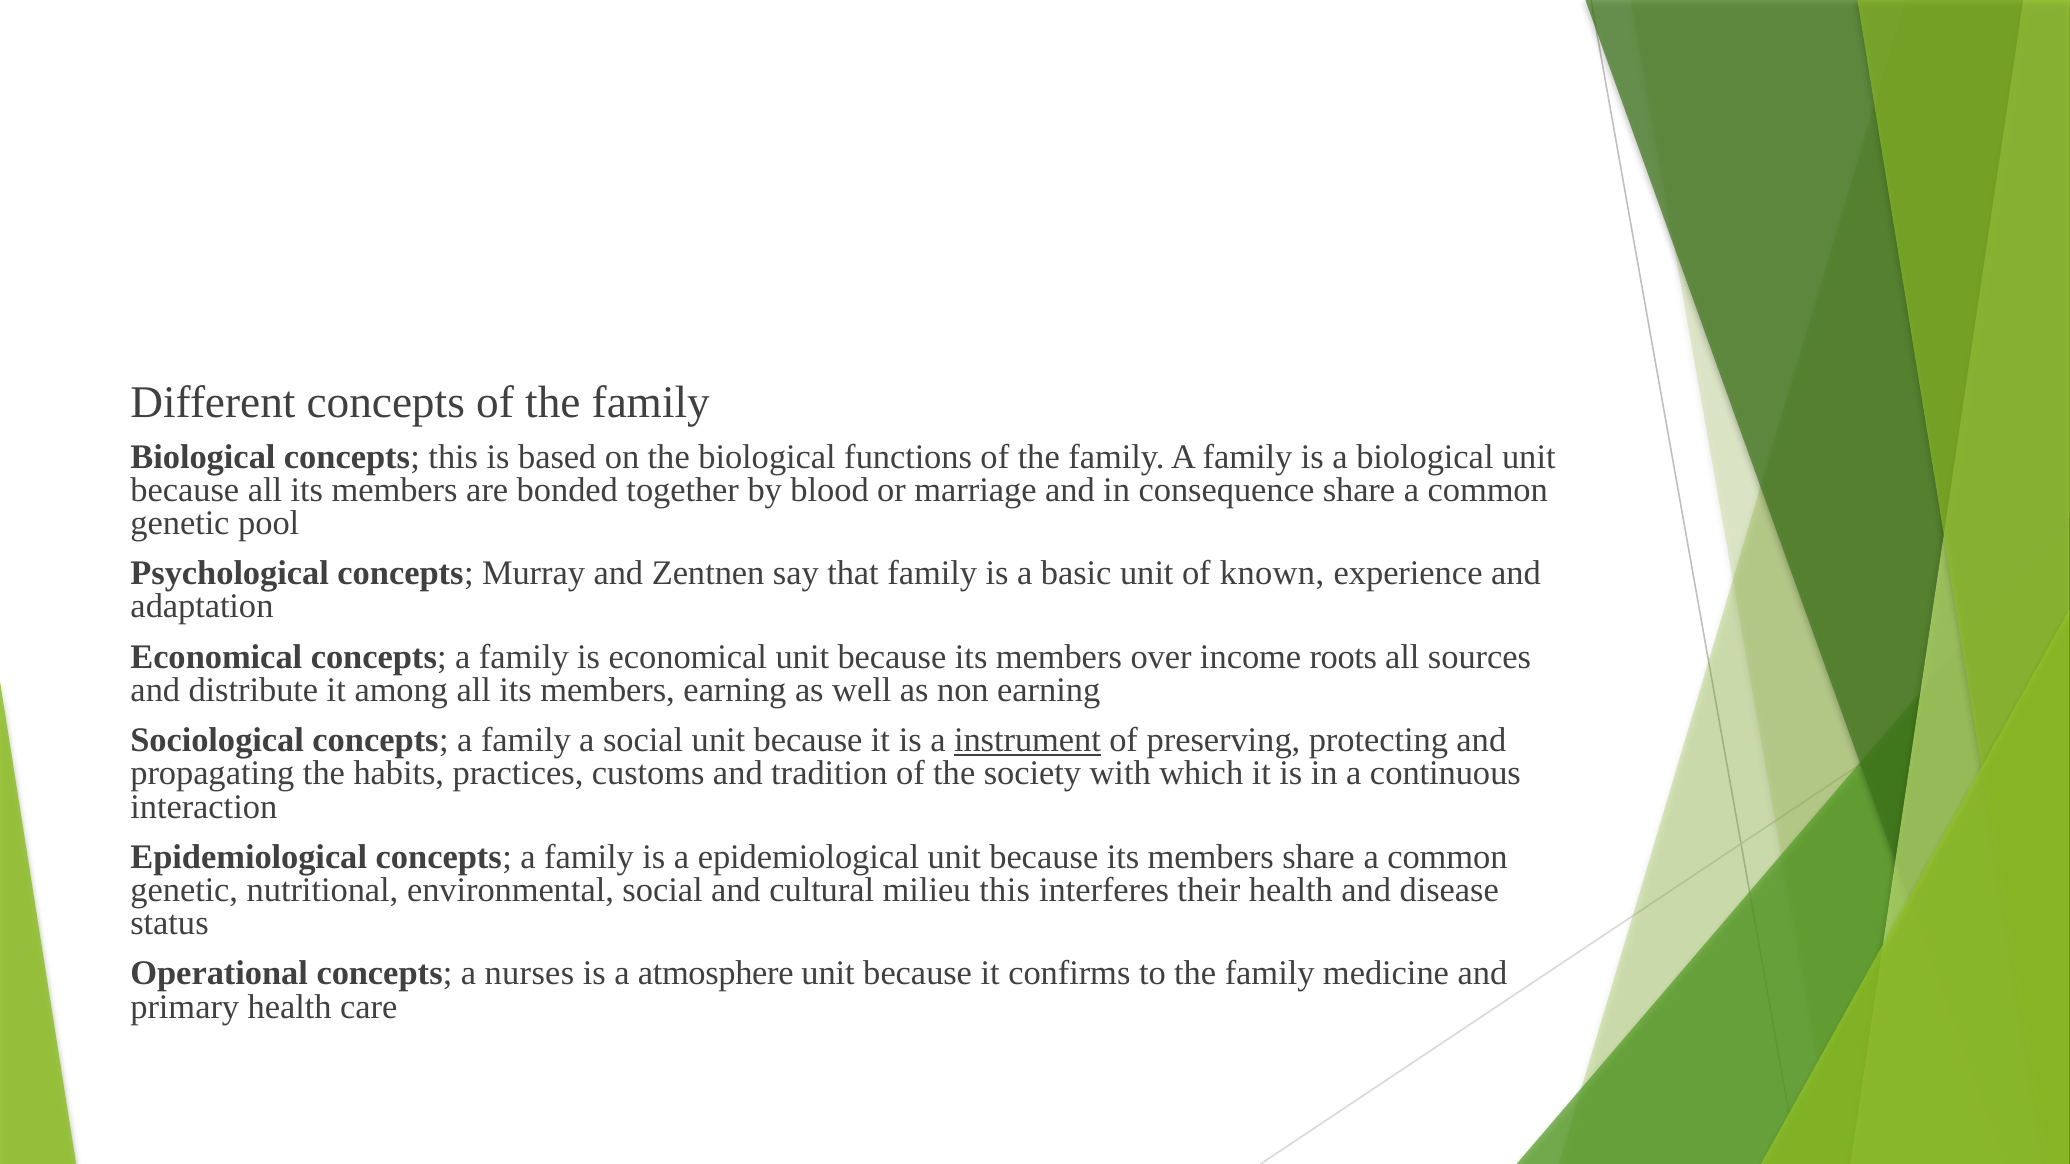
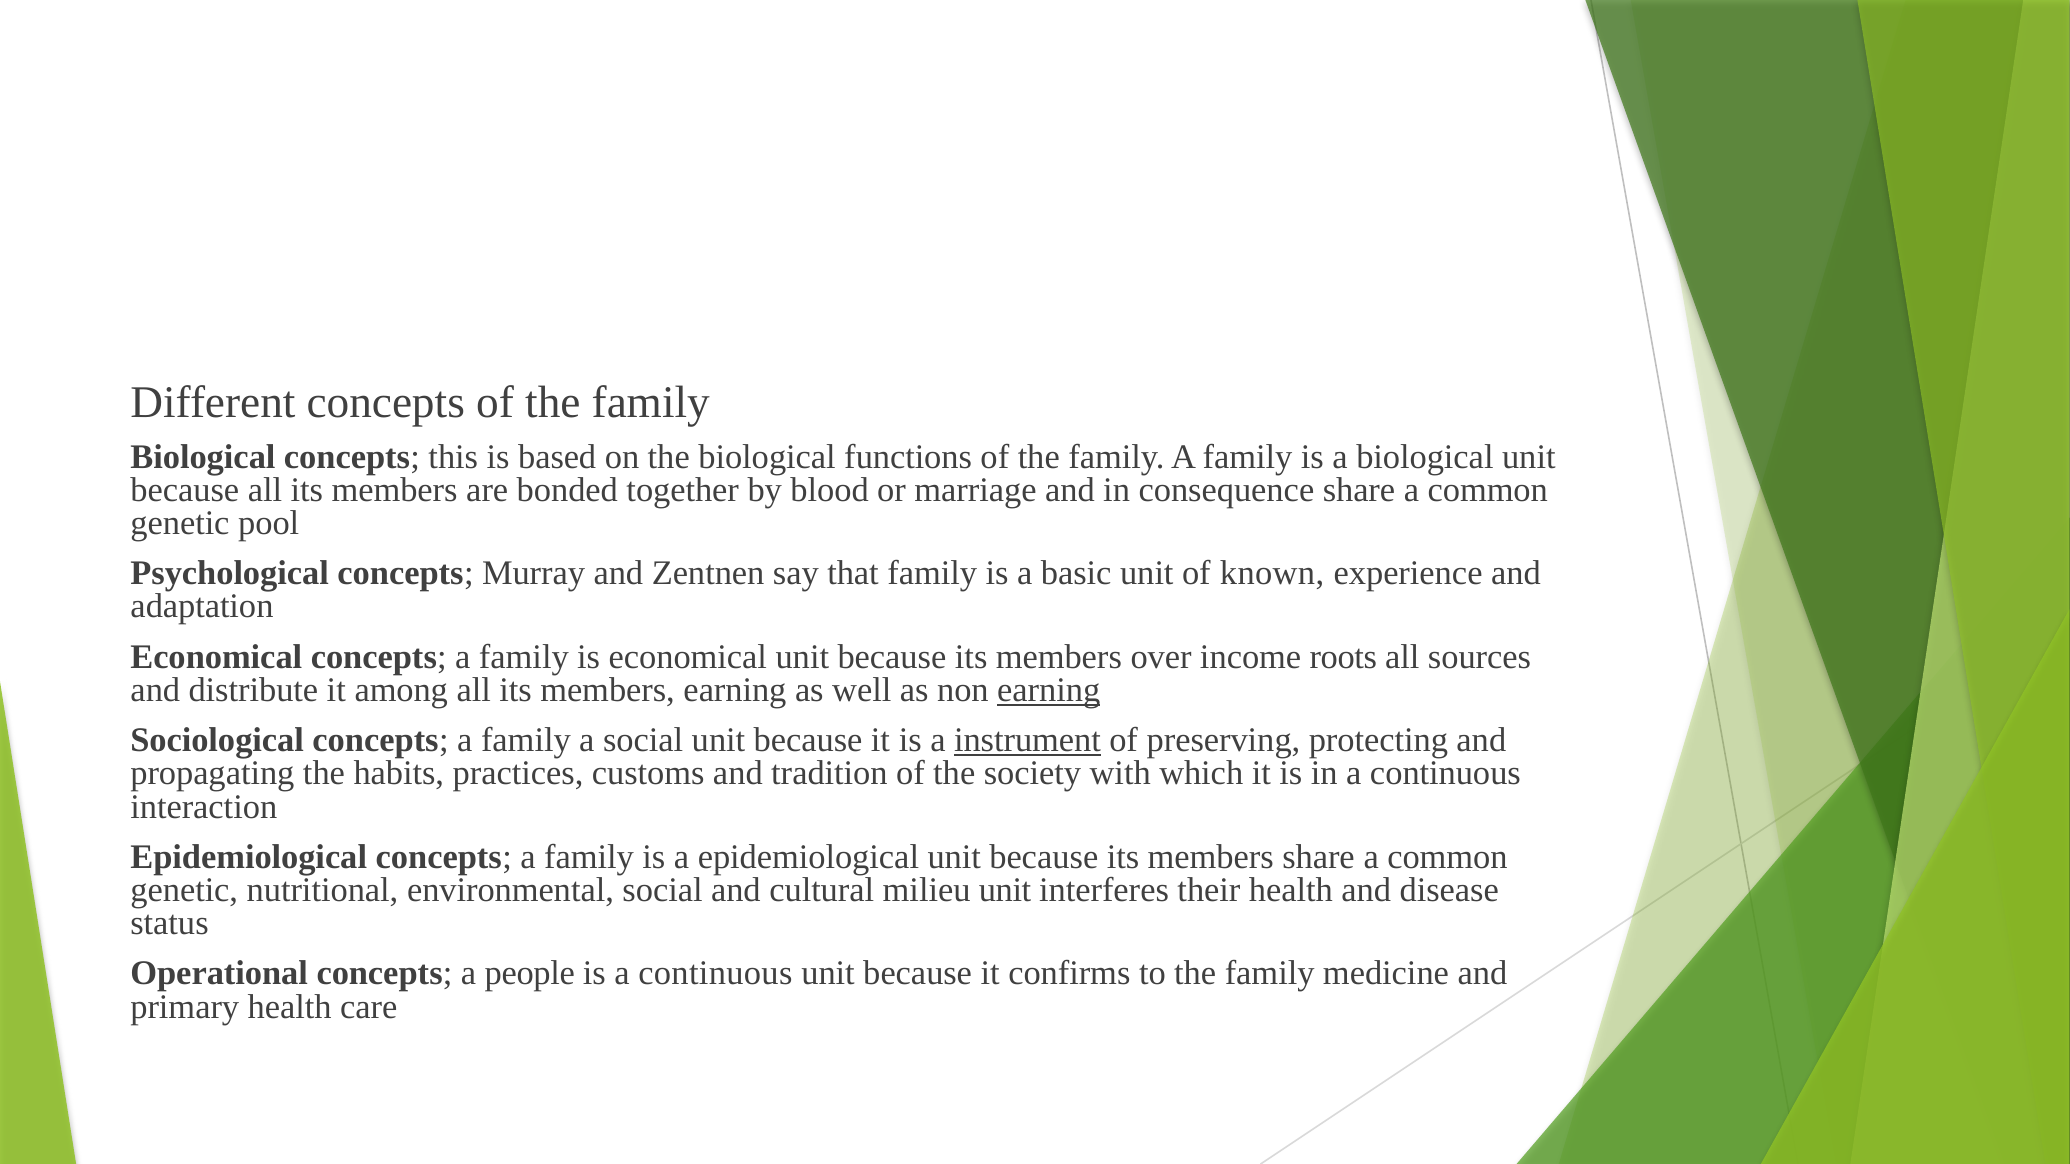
earning underline: none -> present (1049, 690)
milieu this: this -> unit (1005, 890)
nurses: nurses -> people (530, 974)
is a atmosphere: atmosphere -> continuous (715, 974)
